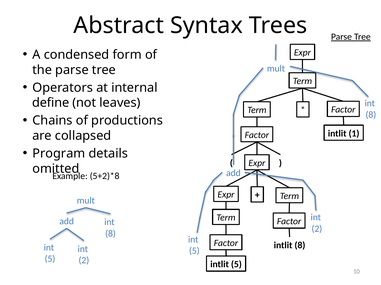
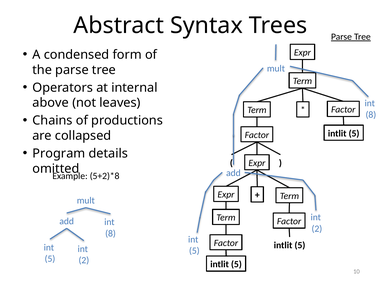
define: define -> above (51, 103)
1: 1 -> 5 (354, 134)
8: 8 -> 5 (300, 246)
